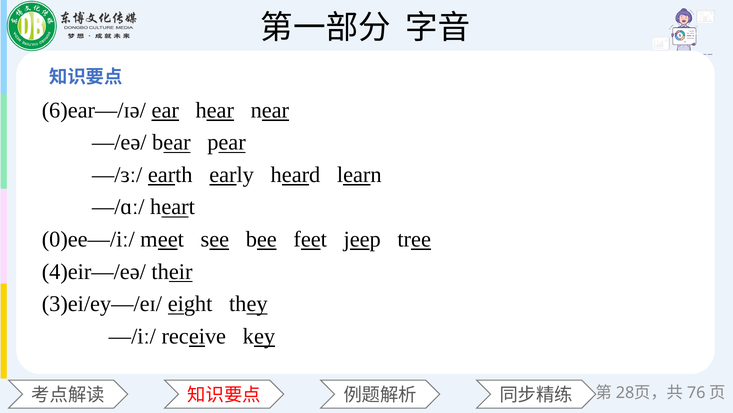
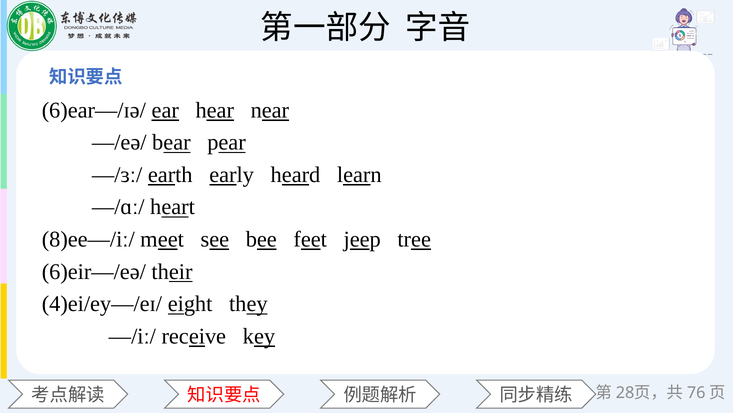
0)ee—/iː/: 0)ee—/iː/ -> 8)ee—/iː/ (88, 239)
4)eir—/eə/: 4)eir—/eə/ -> 6)eir—/eə/ (94, 271)
3)ei/ey—/eɪ/: 3)ei/ey—/eɪ/ -> 4)ei/ey—/eɪ/ (102, 303)
